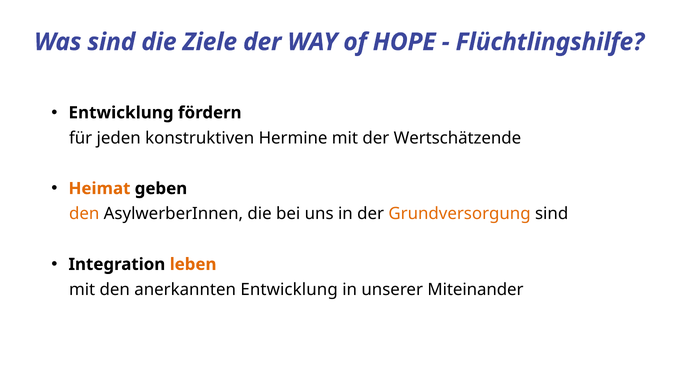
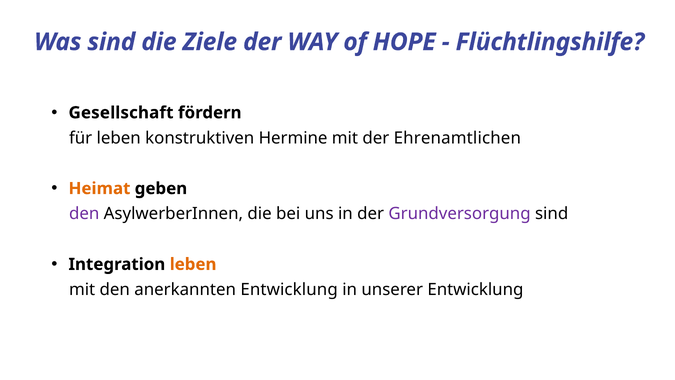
Entwicklung: Entwicklung -> Gesellschaft (121, 113)
für jeden: jeden -> leben (119, 138)
Wertschätzende: Wertschätzende -> Ehrenamtlichen (457, 138)
den colour: orange -> purple (84, 214)
Grundversorgung colour: orange -> purple (460, 214)
unserer Miteinander: Miteinander -> Entwicklung (475, 289)
